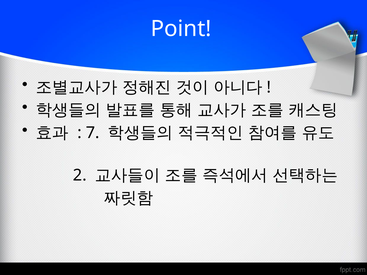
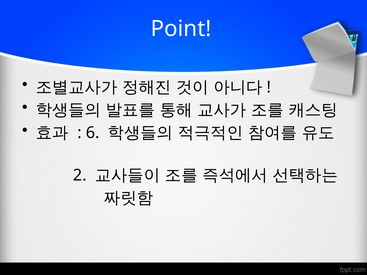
7: 7 -> 6 (93, 133)
